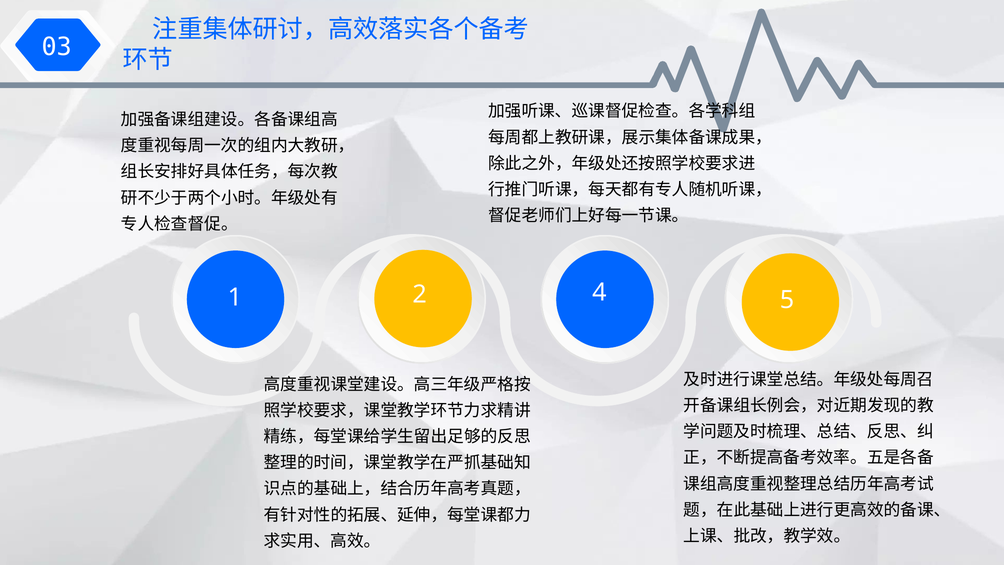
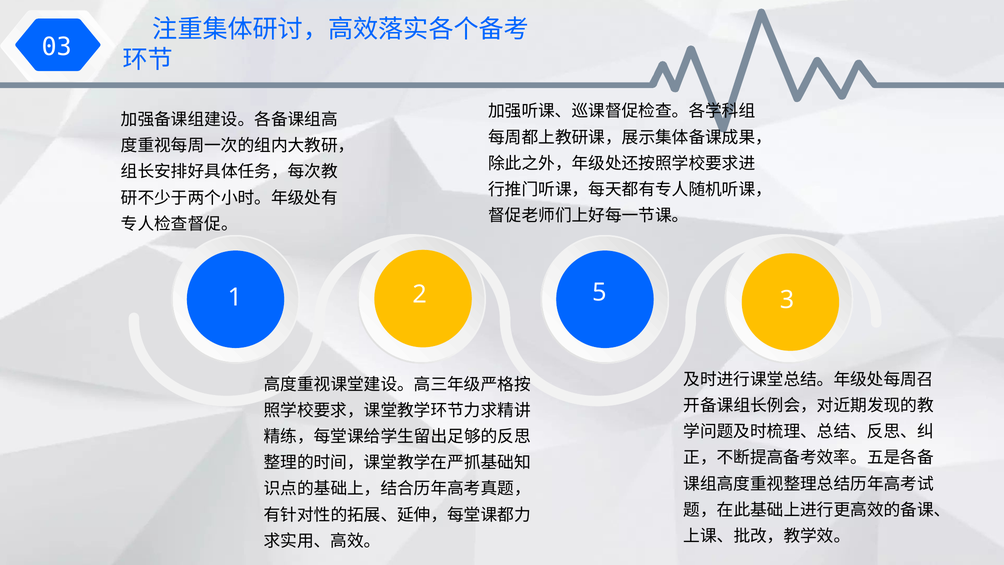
5: 5 -> 3 (787, 300)
4: 4 -> 5 (599, 292)
